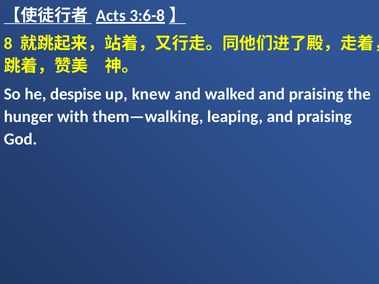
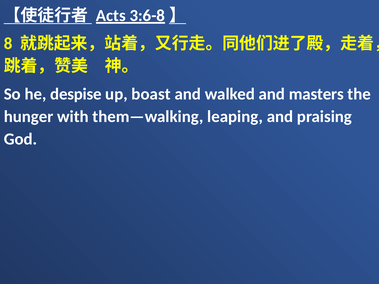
knew: knew -> boast (151, 94)
walked and praising: praising -> masters (316, 94)
